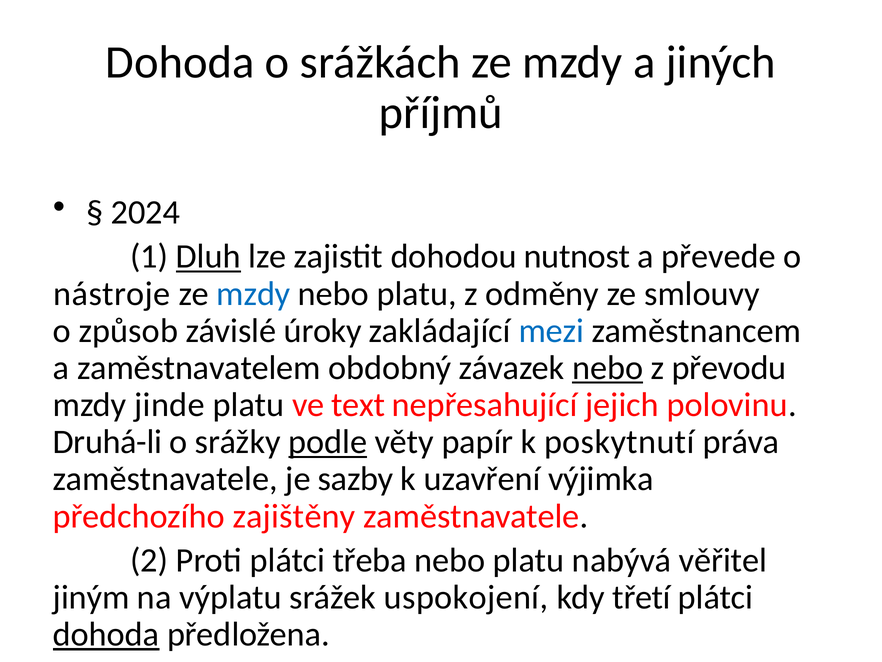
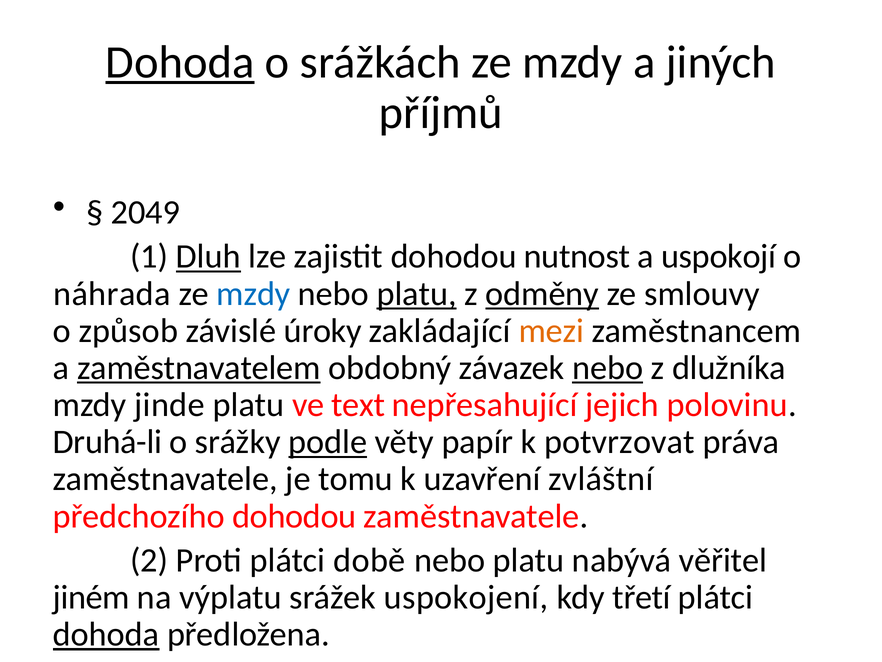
Dohoda underline: none -> present (180, 63)
2024: 2024 -> 2049 (145, 212)
převede: převede -> uspokojí (719, 256)
nástroje: nástroje -> náhrada (112, 294)
platu underline: none -> present (417, 294)
odměny underline: none -> present (542, 294)
mezi colour: blue -> orange (551, 331)
zaměstnavatelem underline: none -> present (199, 368)
převodu: převodu -> dlužníka (729, 368)
poskytnutí: poskytnutí -> potvrzovat (619, 442)
sazby: sazby -> tomu (356, 479)
výjimka: výjimka -> zvláštní (601, 479)
předchozího zajištěny: zajištěny -> dohodou (294, 516)
třeba: třeba -> době (369, 560)
jiným: jiným -> jiném (91, 597)
